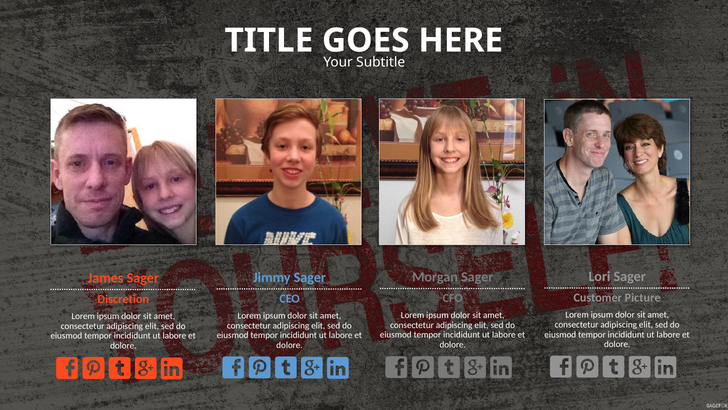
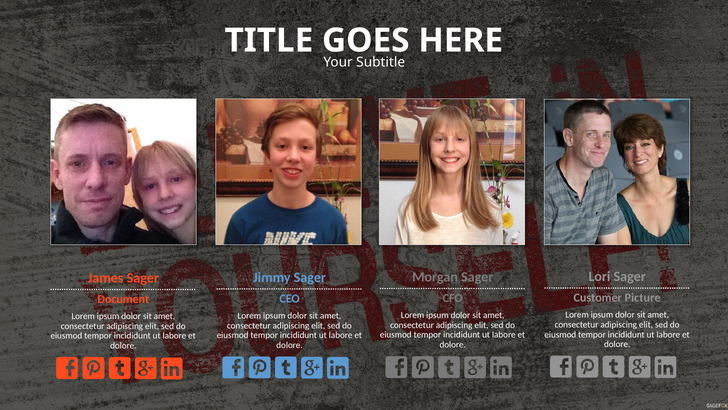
Discretion: Discretion -> Document (123, 299)
